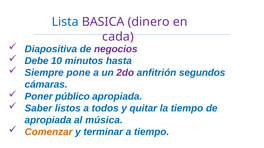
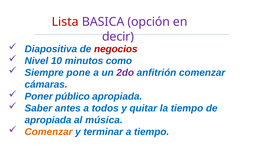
Lista colour: blue -> red (65, 22)
dinero: dinero -> opción (149, 22)
cada: cada -> decir (118, 37)
negocios colour: purple -> red (116, 49)
Debe: Debe -> Nivel (36, 61)
hasta: hasta -> como (119, 61)
anfitrión segundos: segundos -> comenzar (202, 73)
listos: listos -> antes (68, 109)
